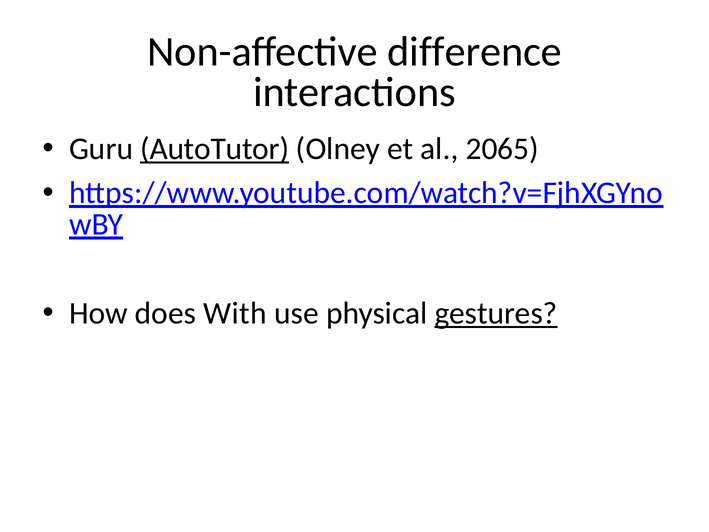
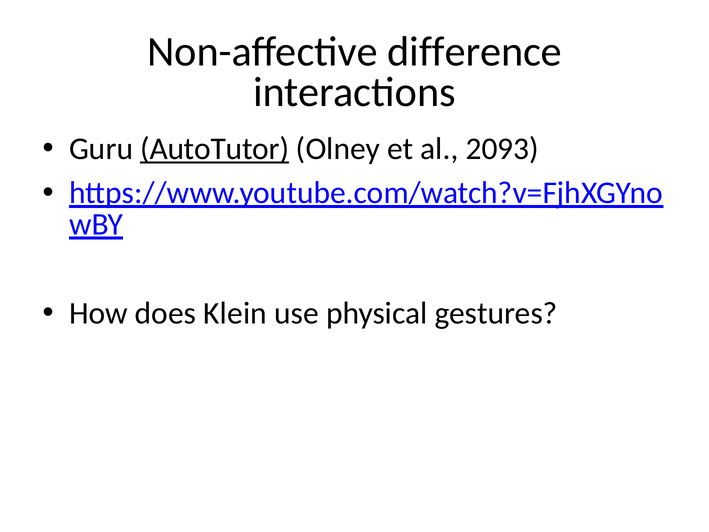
2065: 2065 -> 2093 (502, 149)
With: With -> Klein (235, 313)
gestures underline: present -> none (496, 313)
